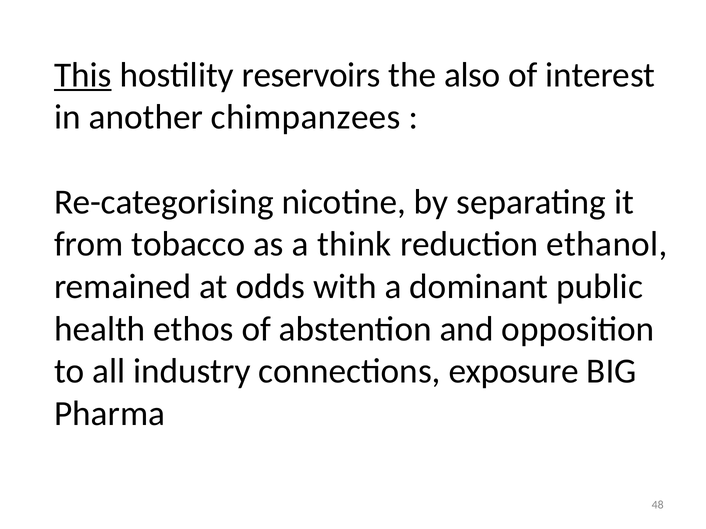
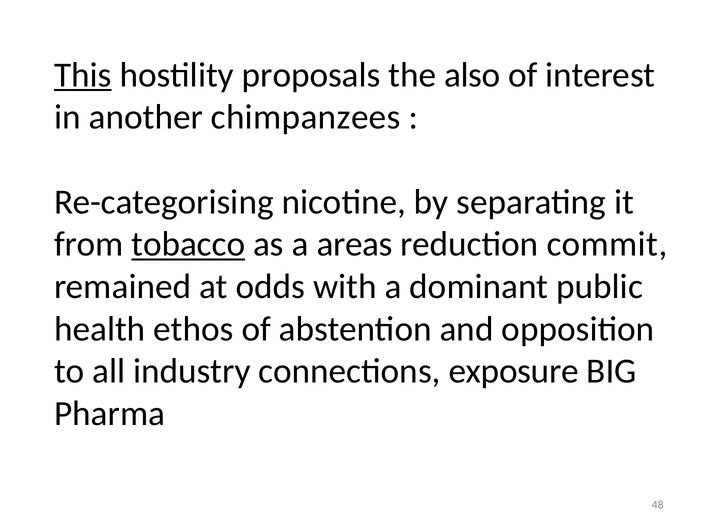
reservoirs: reservoirs -> proposals (311, 75)
tobacco underline: none -> present (188, 244)
think: think -> areas (355, 244)
ethanol: ethanol -> commit (607, 244)
